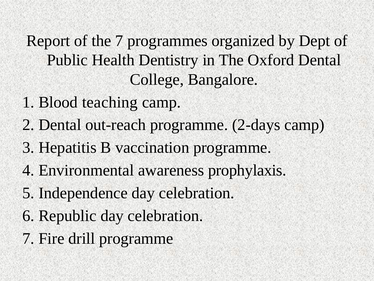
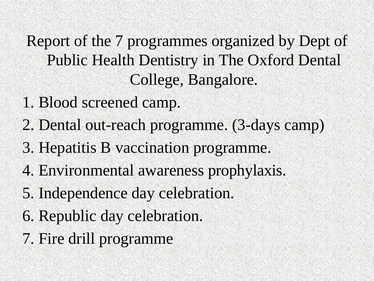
teaching: teaching -> screened (110, 102)
2-days: 2-days -> 3-days (256, 125)
